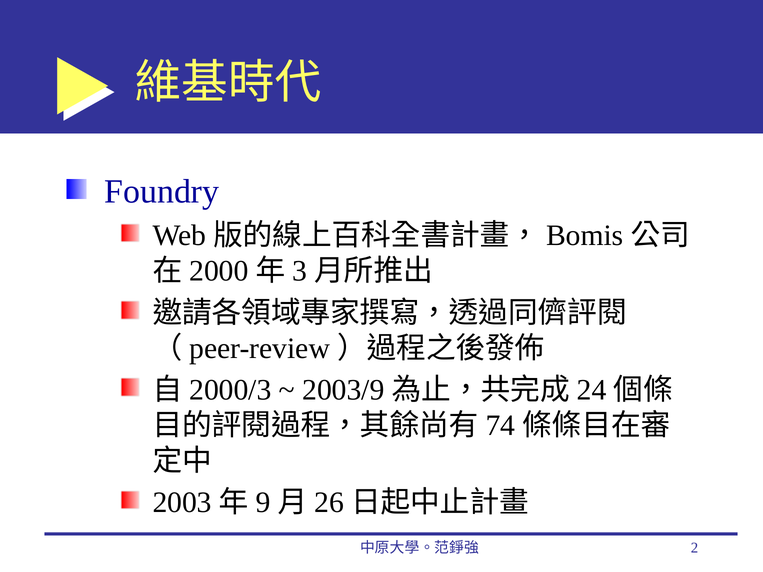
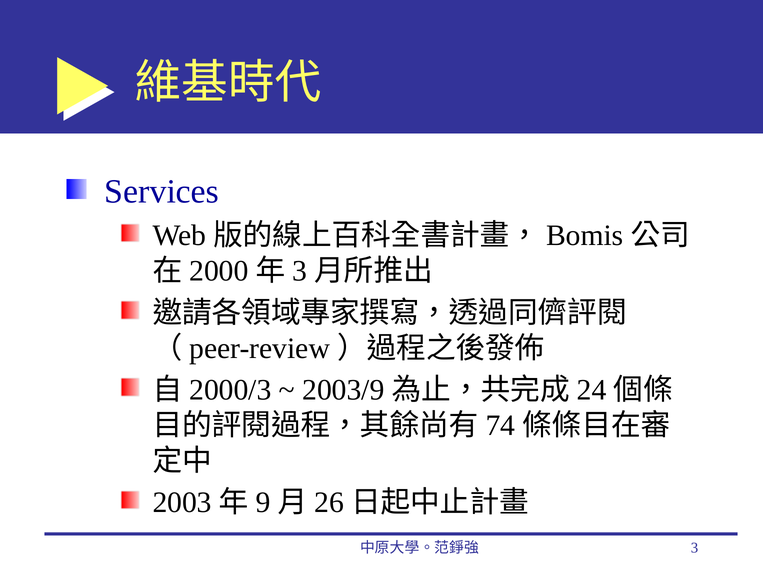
Foundry: Foundry -> Services (162, 192)
2: 2 -> 3 (694, 548)
